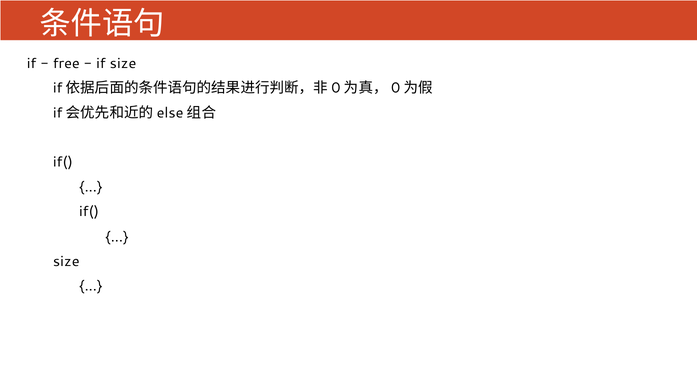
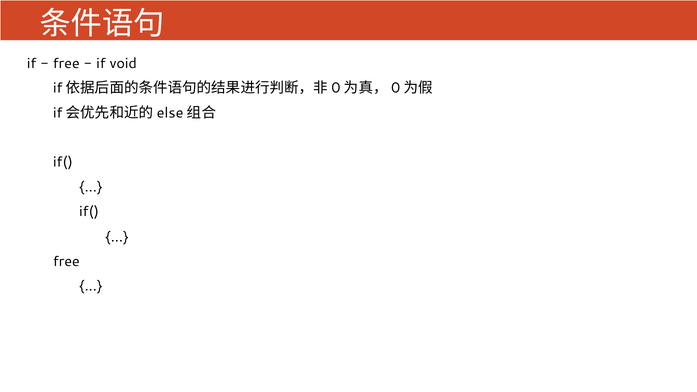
if size: size -> void (123, 63)
size: size -> free (66, 262)
